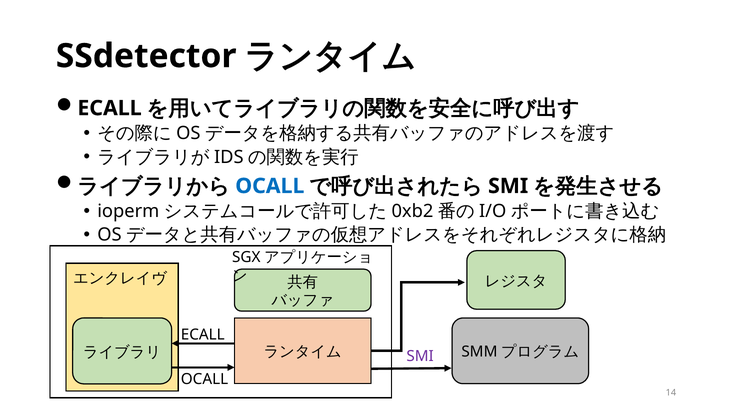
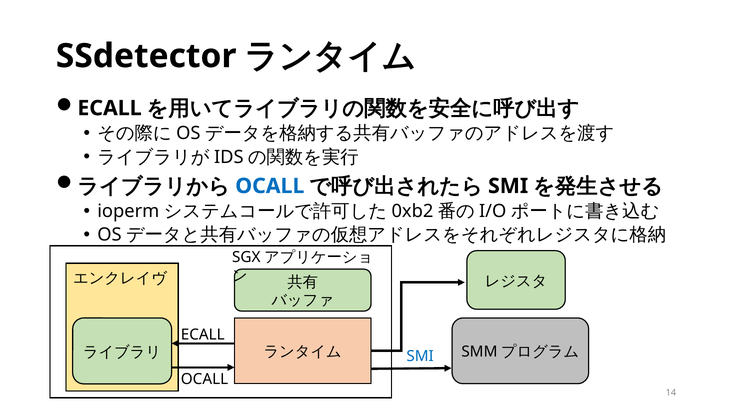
SMI colour: purple -> blue (420, 356)
